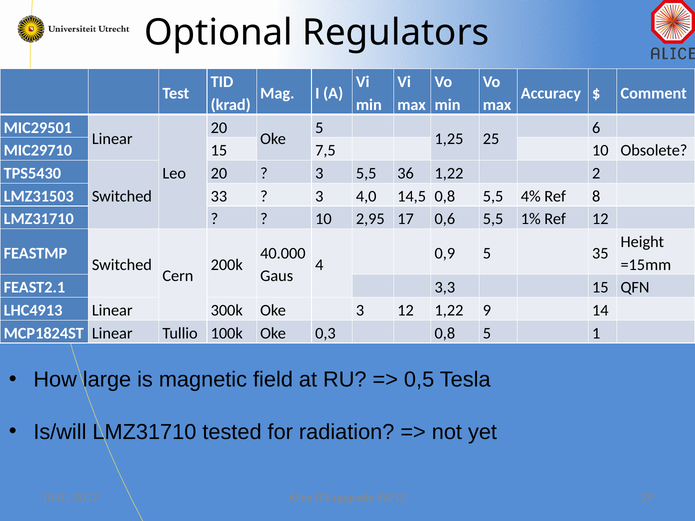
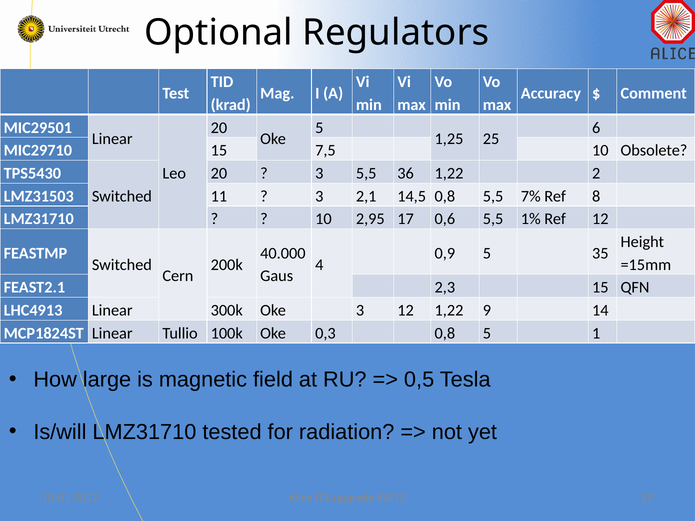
33: 33 -> 11 (219, 196)
4,0: 4,0 -> 2,1 (366, 196)
4%: 4% -> 7% (531, 196)
3,3: 3,3 -> 2,3 (445, 288)
